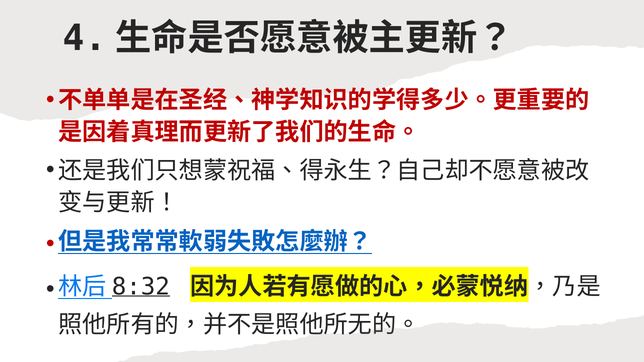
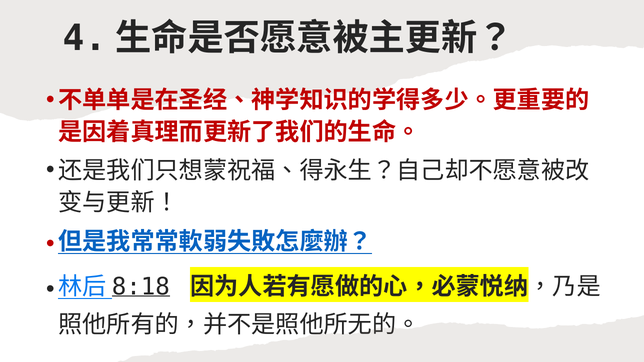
8:32: 8:32 -> 8:18 (141, 287)
